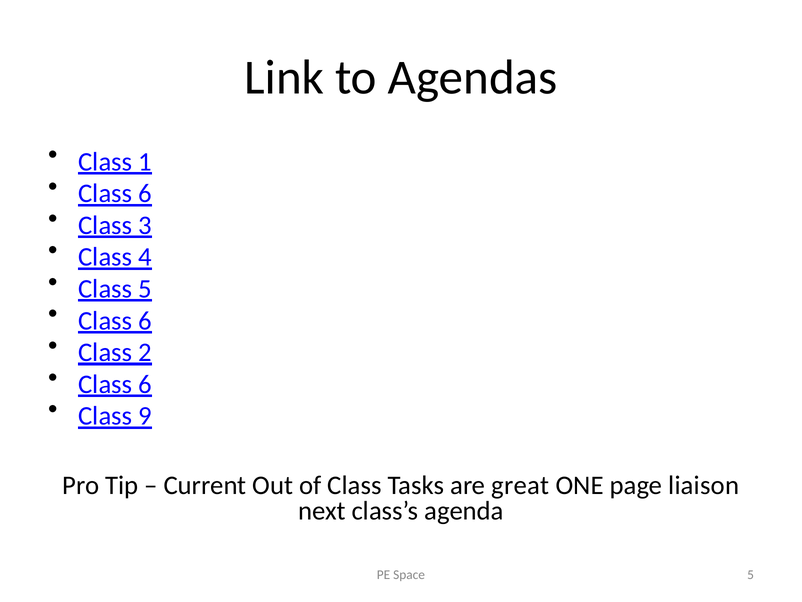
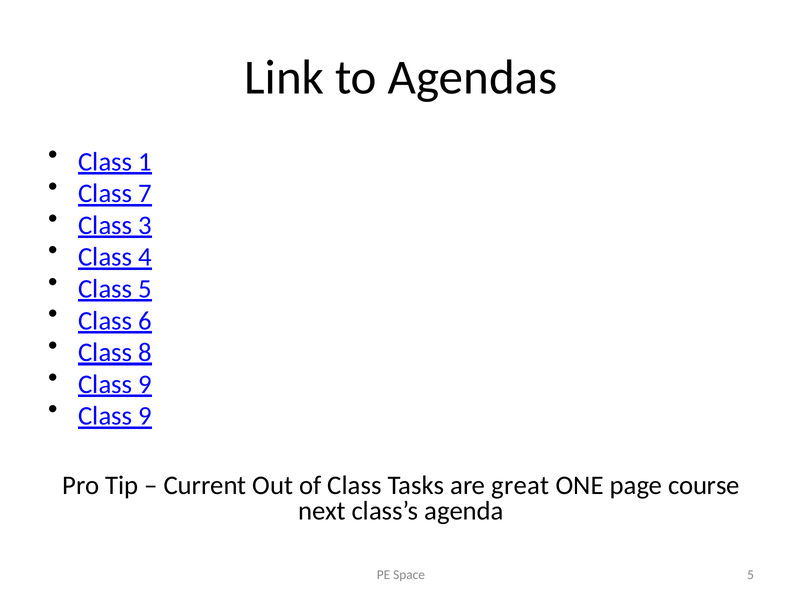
6: 6 -> 7 (145, 193)
2: 2 -> 8 (145, 352)
6: 6 -> 9 (145, 384)
liaison: liaison -> course (704, 485)
